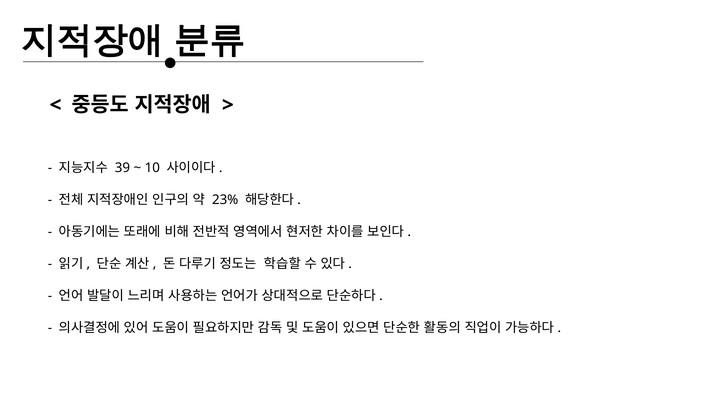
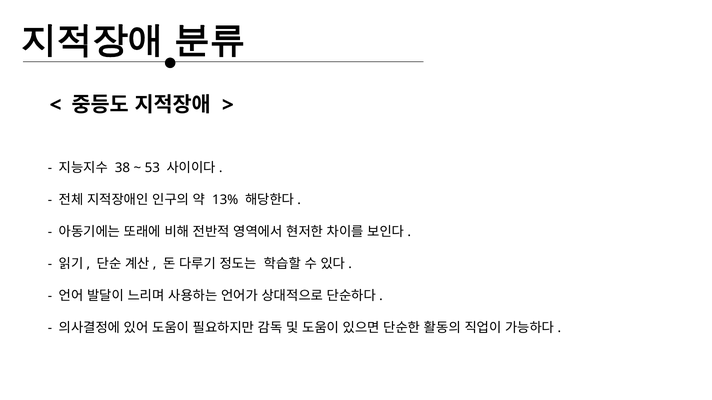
39: 39 -> 38 (122, 168)
10: 10 -> 53 (152, 168)
23%: 23% -> 13% (225, 200)
